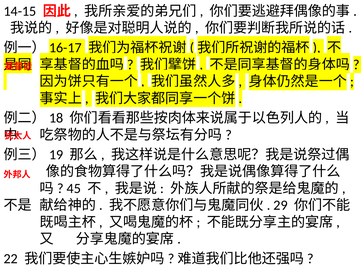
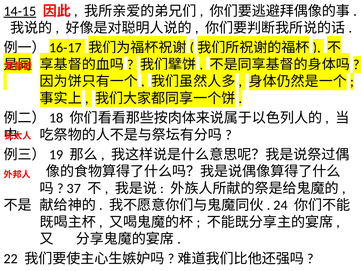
14-15 underline: none -> present (20, 11)
45: 45 -> 37 (74, 188)
29: 29 -> 24 (281, 205)
